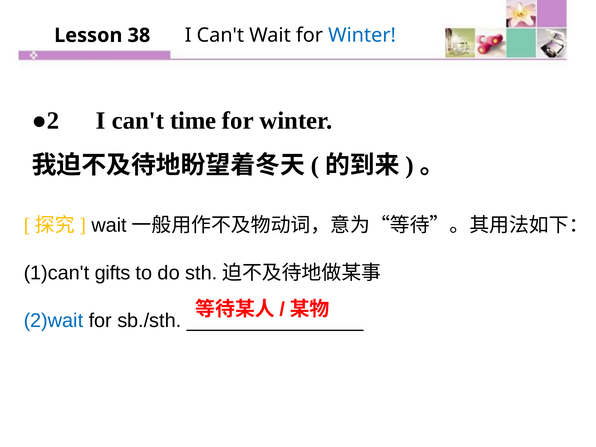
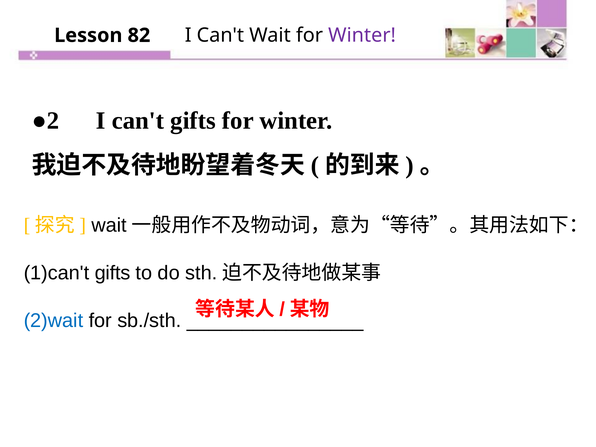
38: 38 -> 82 (139, 35)
Winter colour: blue -> purple (362, 35)
can't time: time -> gifts (193, 121)
